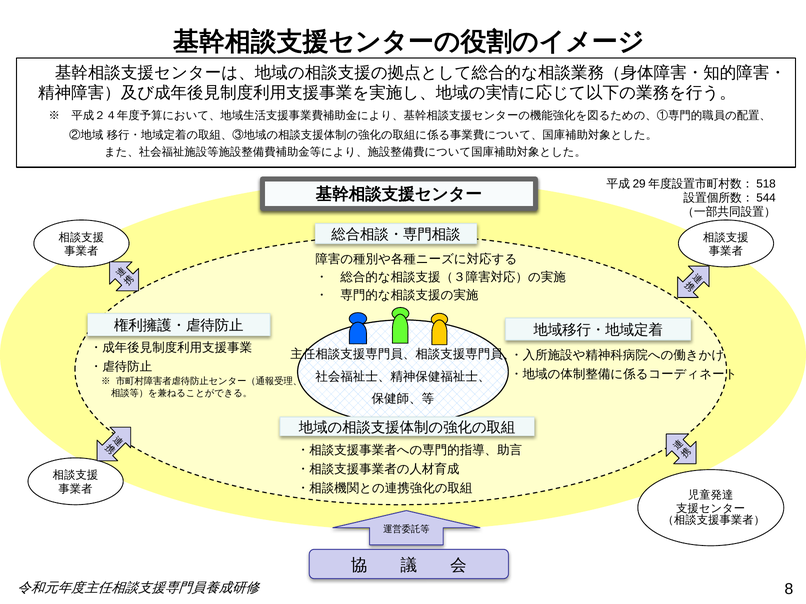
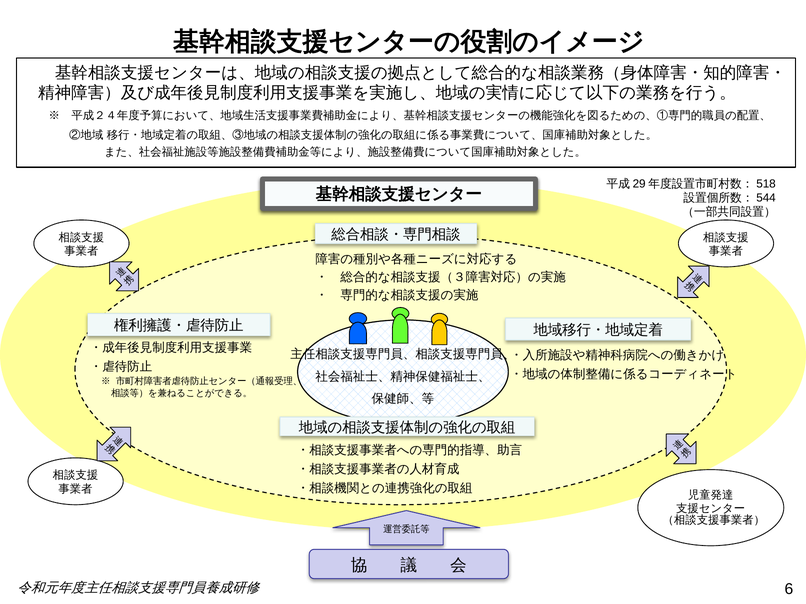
8: 8 -> 6 (789, 589)
